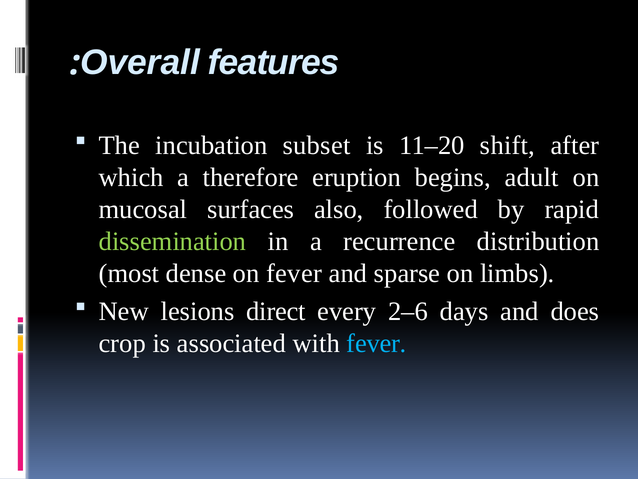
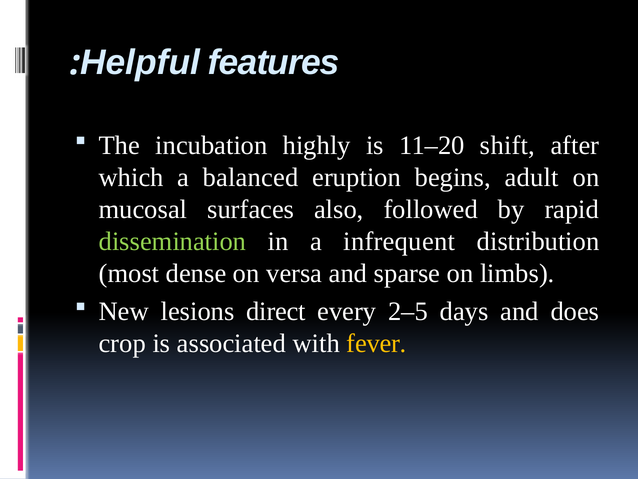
Overall: Overall -> Helpful (140, 63)
subset: subset -> highly (317, 145)
therefore: therefore -> balanced (251, 177)
recurrence: recurrence -> infrequent (399, 241)
on fever: fever -> versa (294, 273)
2–6: 2–6 -> 2–5 (408, 311)
fever colour: light blue -> yellow (376, 343)
